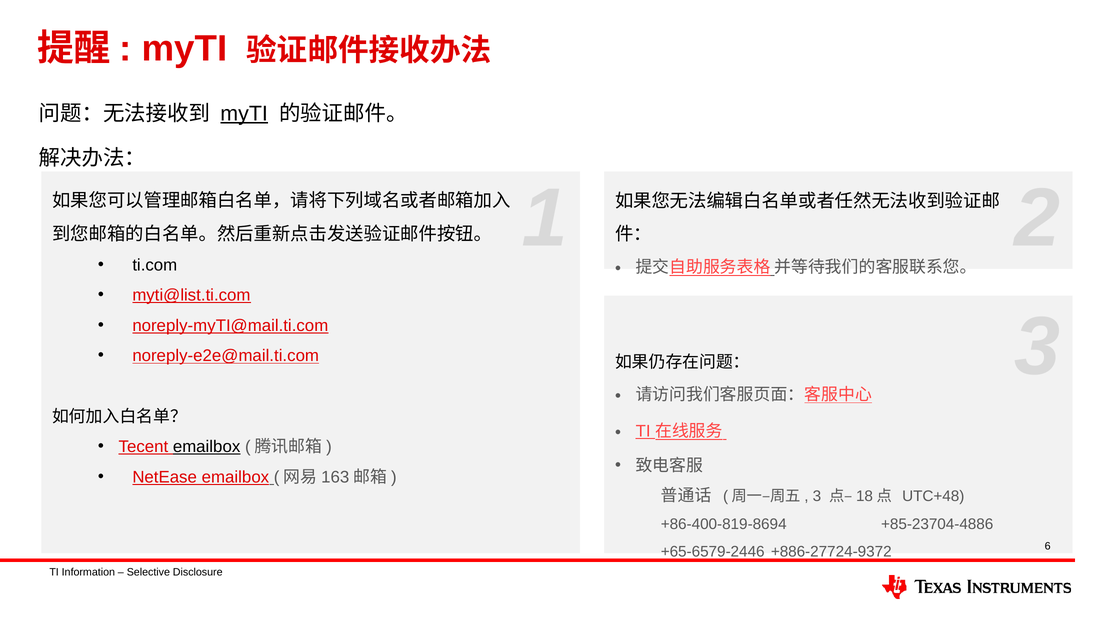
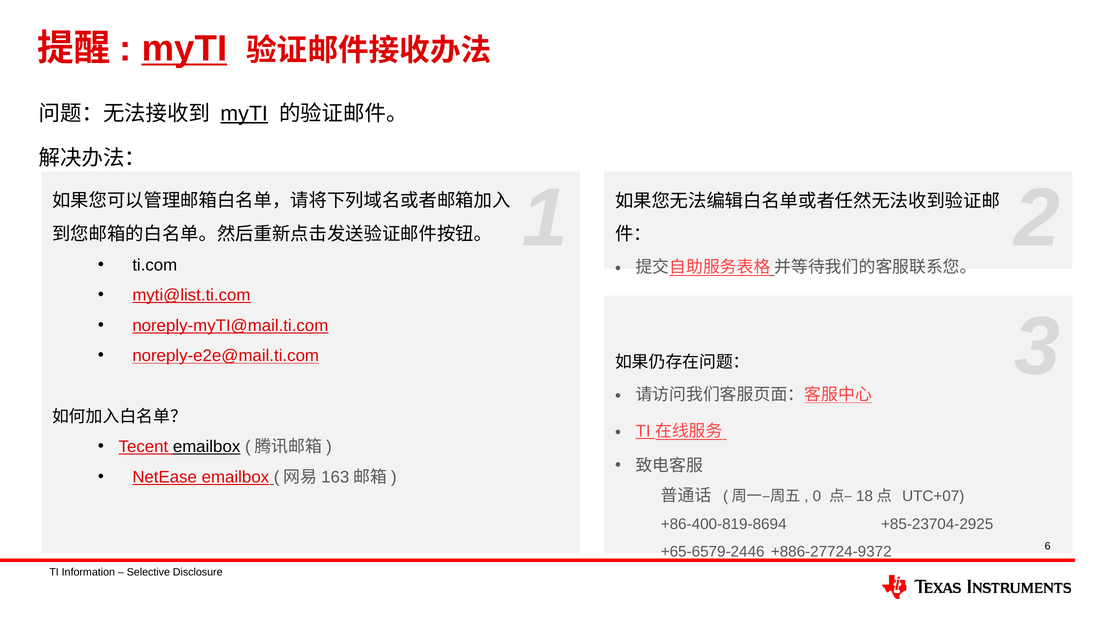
myTI underline: none -> present (184, 49)
3: 3 -> 0 (817, 497)
UTC+48: UTC+48 -> UTC+07 (933, 497)
+85-23704-4886: +85-23704-4886 -> +85-23704-2925 (937, 525)
